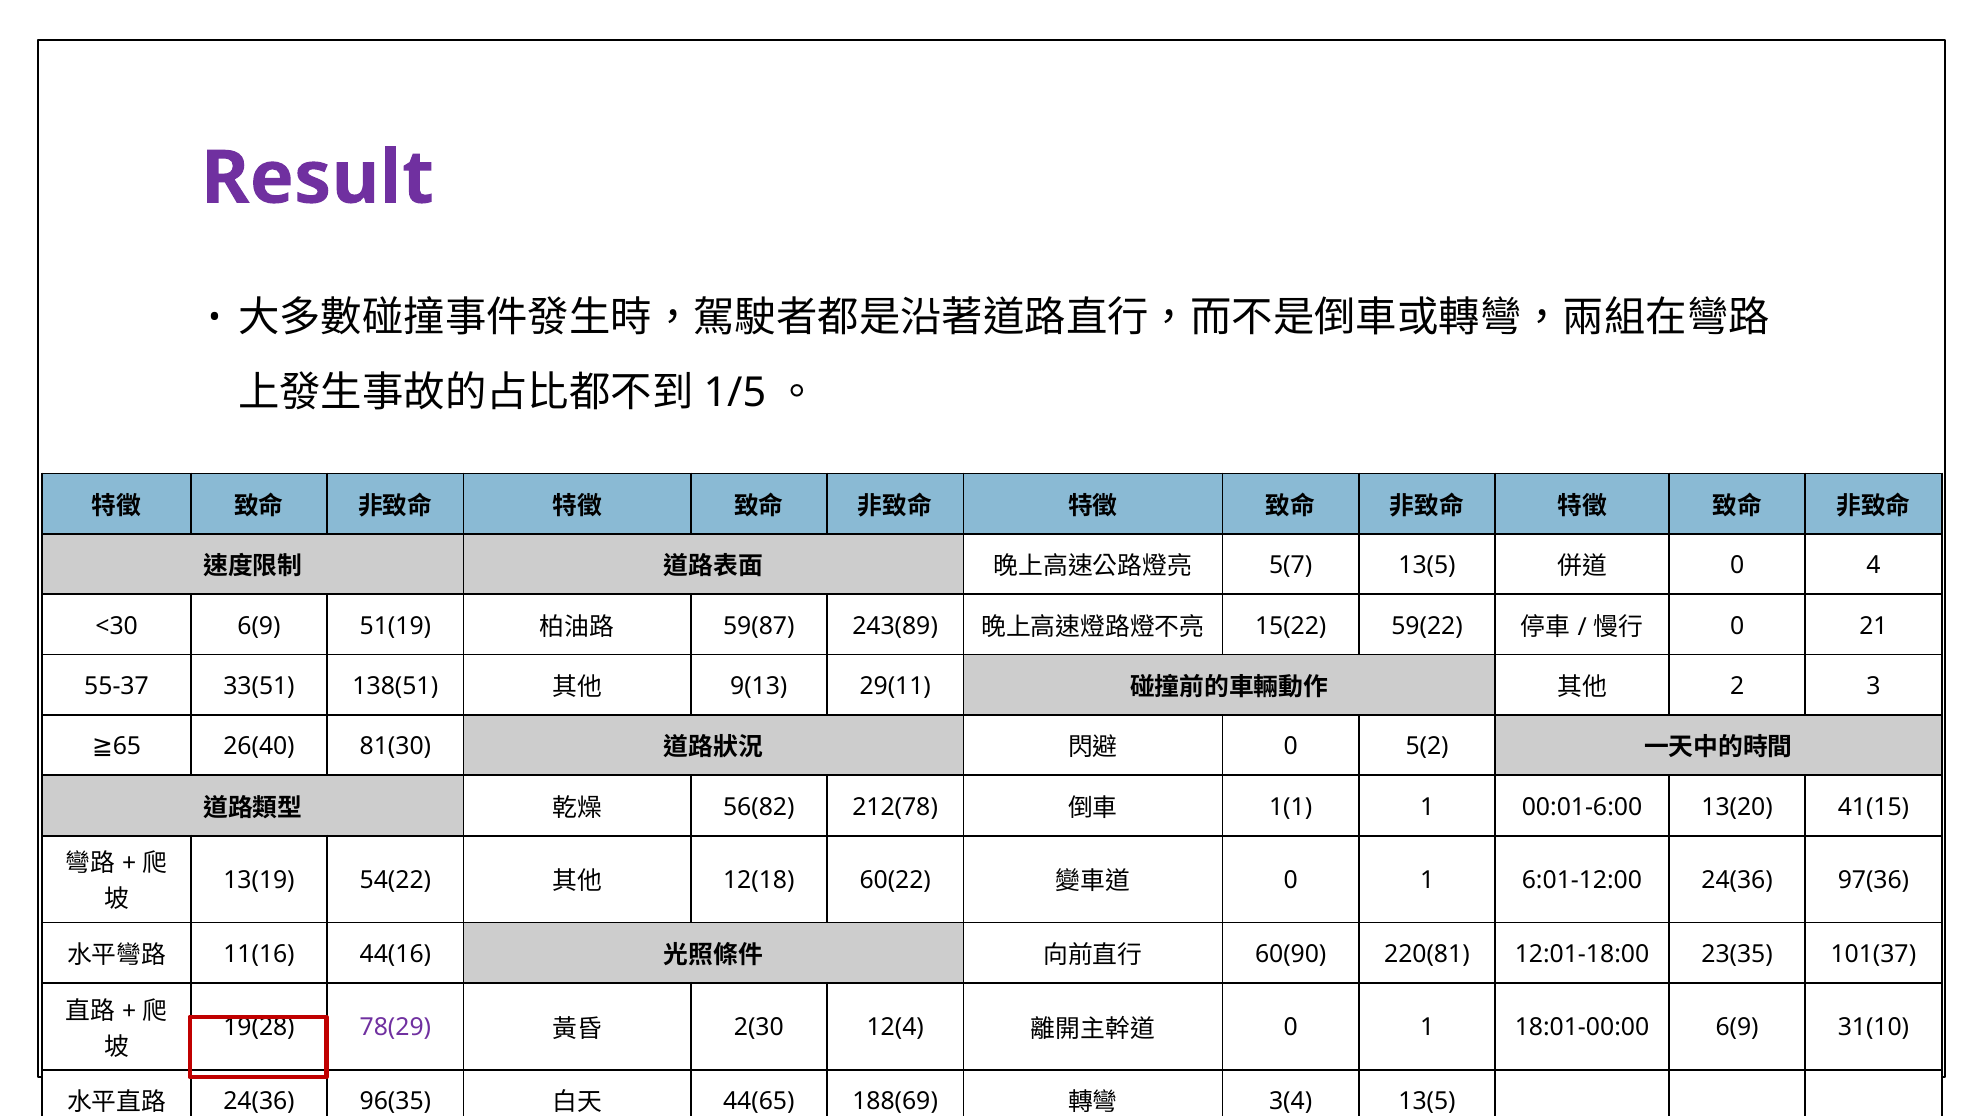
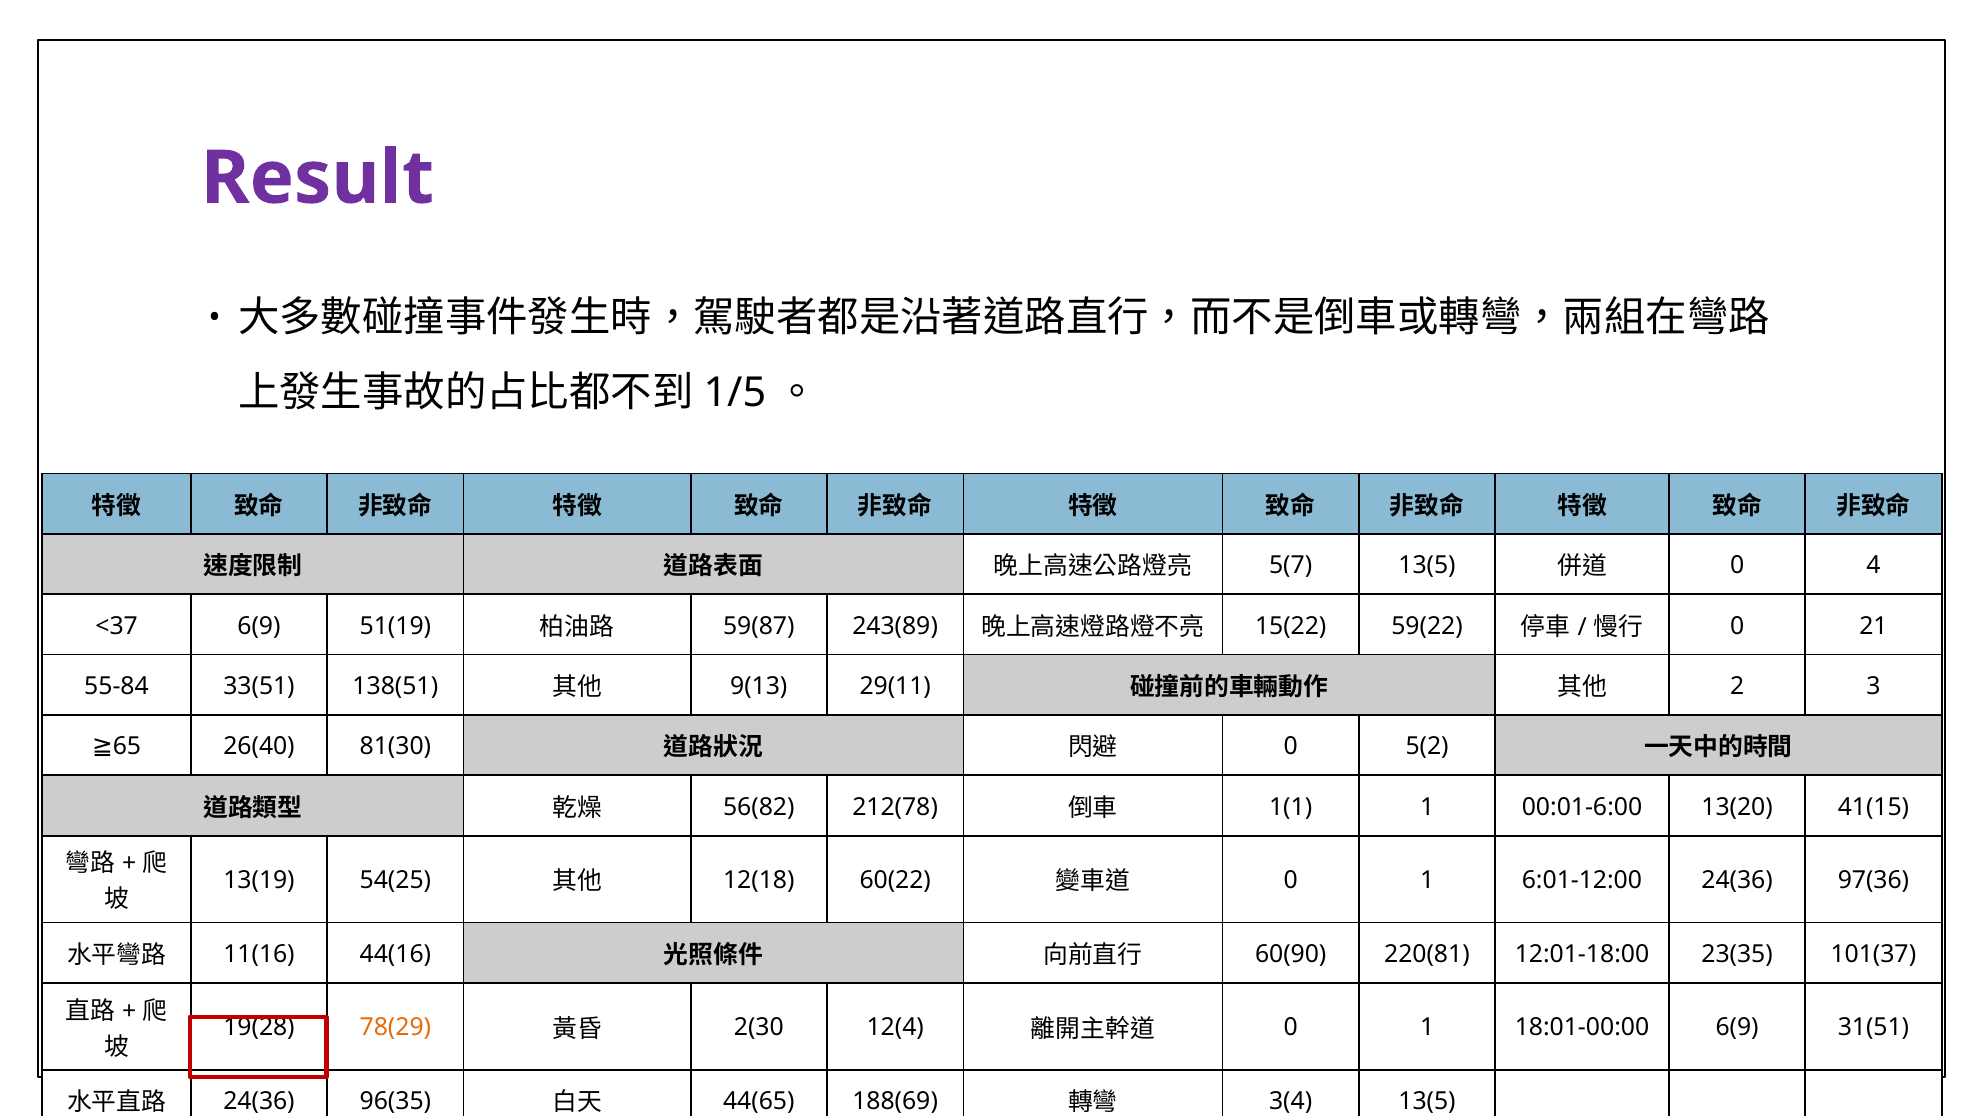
<30: <30 -> <37 (117, 626)
55-37: 55-37 -> 55-84 (116, 686)
54(22: 54(22 -> 54(25 (395, 881)
78(29 colour: purple -> orange (395, 1028)
31(10: 31(10 -> 31(51 (1873, 1028)
